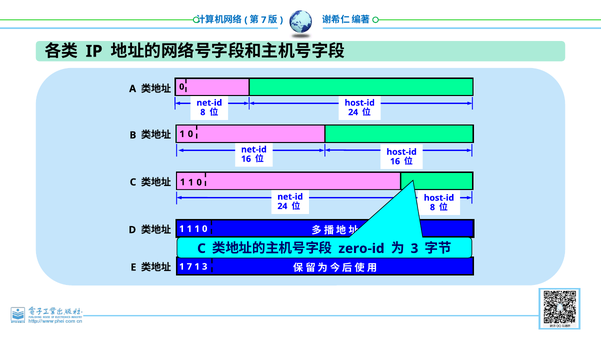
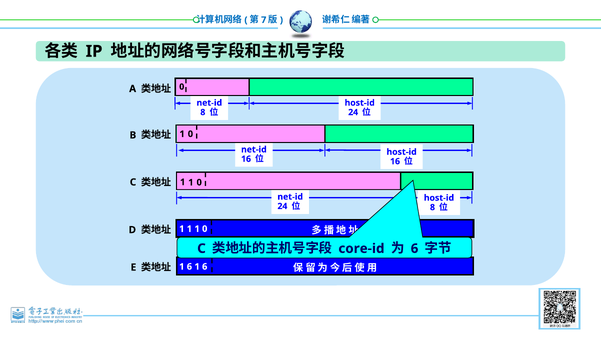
zero-id: zero-id -> core-id (361, 249)
3: 3 -> 6 (415, 249)
7: 7 -> 6 (189, 267)
3: 3 -> 6 (205, 267)
